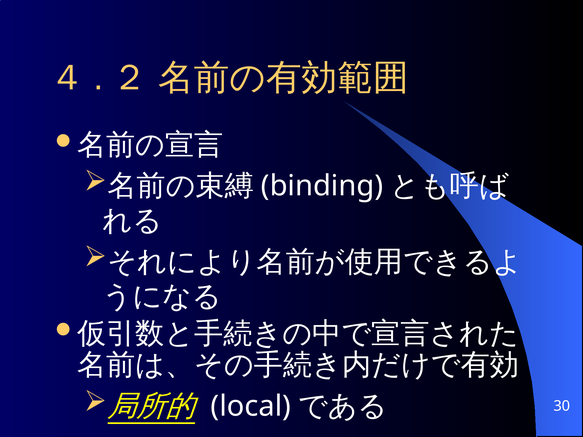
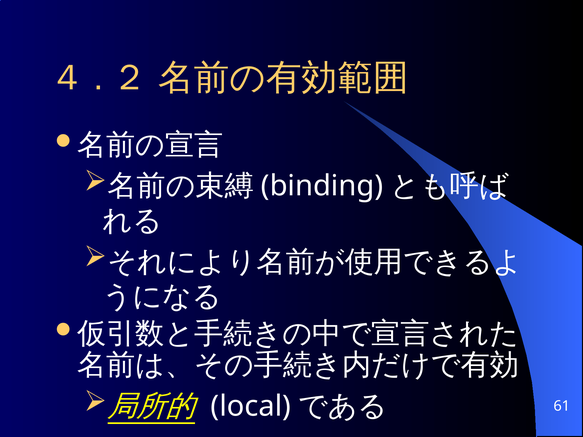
30: 30 -> 61 (562, 406)
